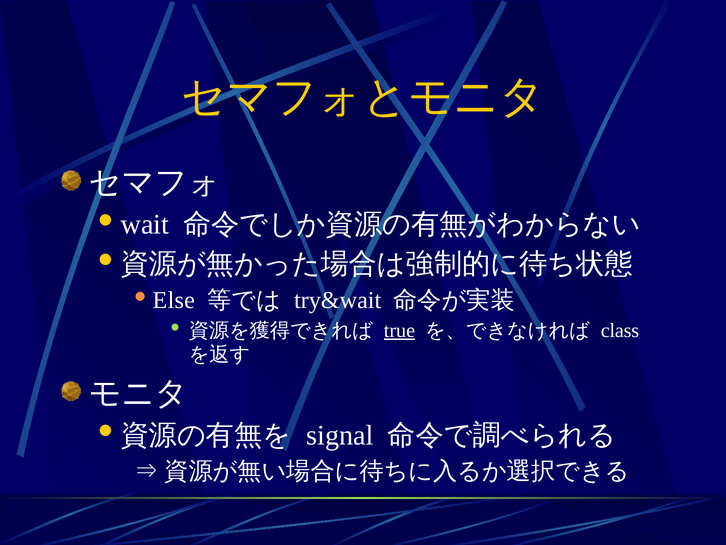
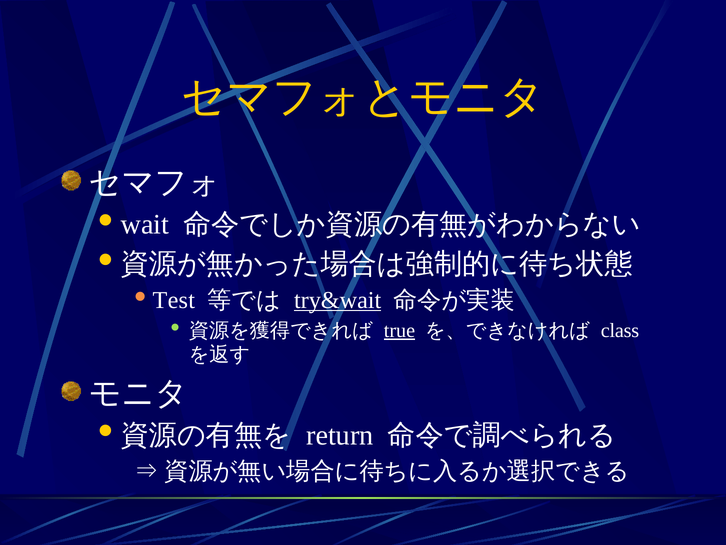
Else: Else -> Test (174, 300)
try&wait underline: none -> present (338, 300)
signal: signal -> return (340, 435)
